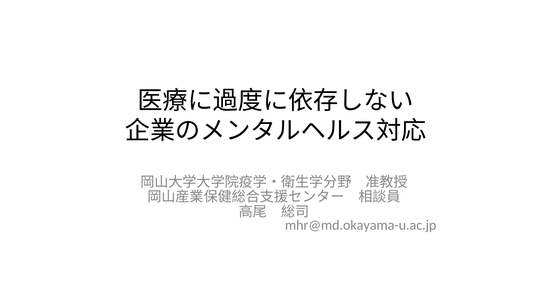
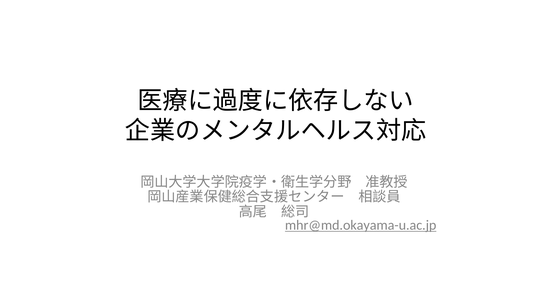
mhr@md.okayama-u.ac.jp underline: none -> present (361, 225)
